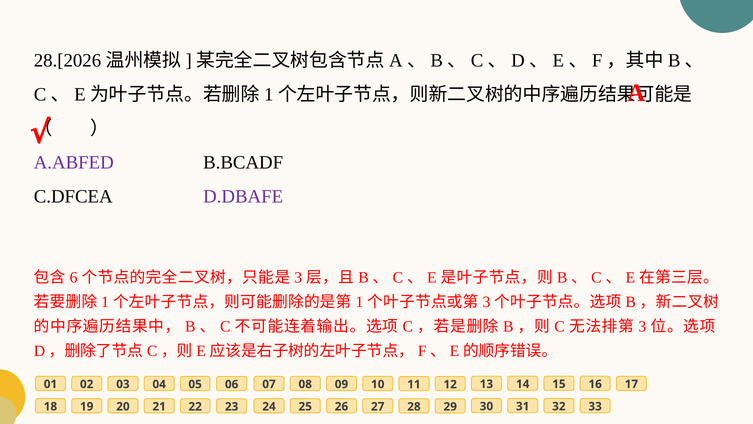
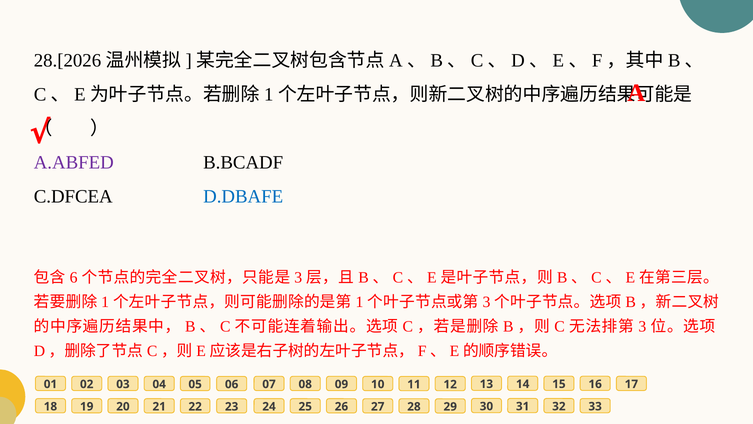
D.DBAFE colour: purple -> blue (243, 196)
